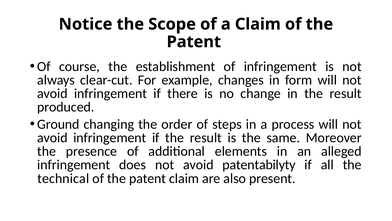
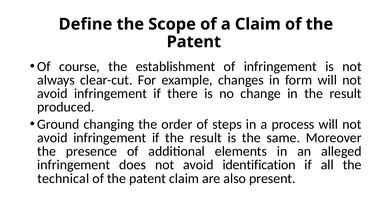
Notice: Notice -> Define (85, 24)
patentabilyty: patentabilyty -> identification (259, 165)
